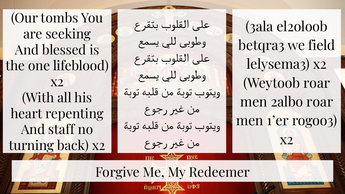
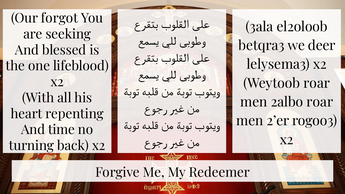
tombs: tombs -> forgot (59, 18)
field: field -> deer (322, 46)
1’er: 1’er -> 2’er (278, 121)
staff: staff -> time (61, 130)
